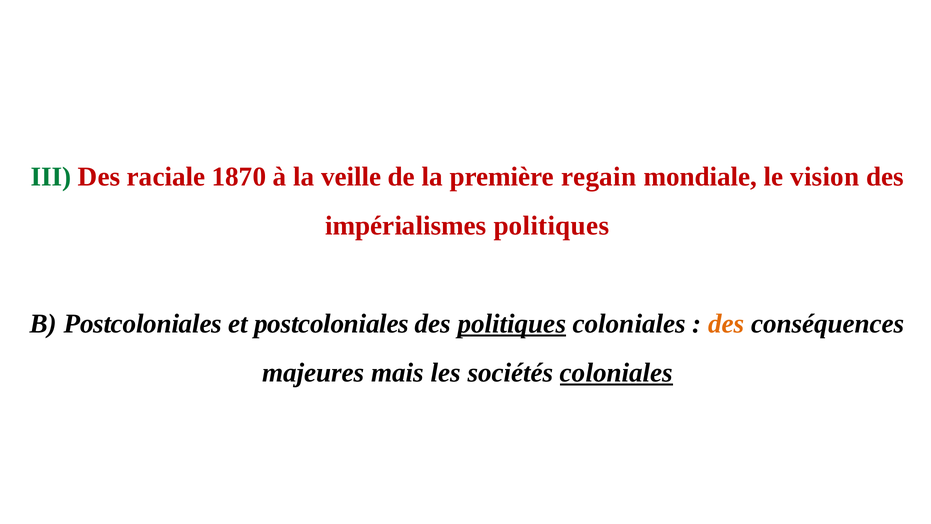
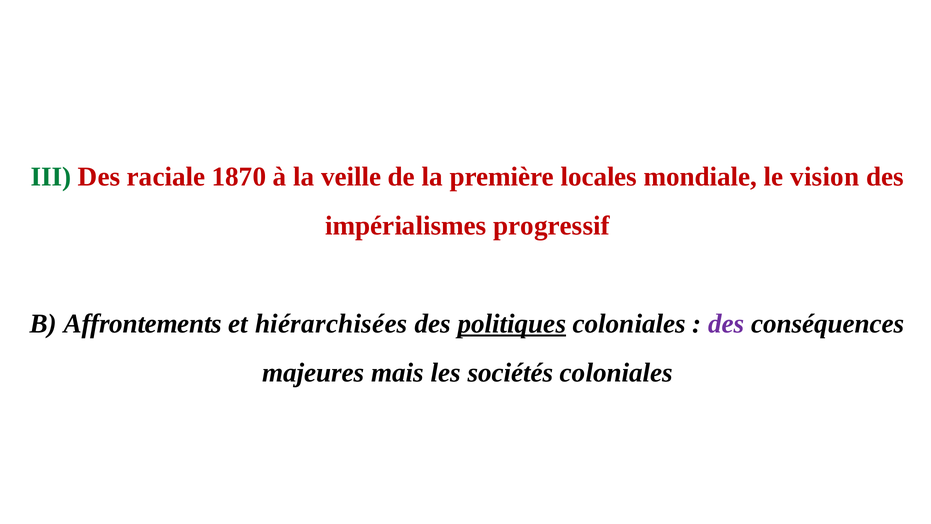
regain: regain -> locales (599, 177)
impérialismes politiques: politiques -> progressif (551, 226)
B Postcoloniales: Postcoloniales -> Affrontements (143, 324)
et postcoloniales: postcoloniales -> hiérarchisées (331, 324)
des colour: orange -> purple (726, 324)
coloniales underline: present -> none (616, 373)
